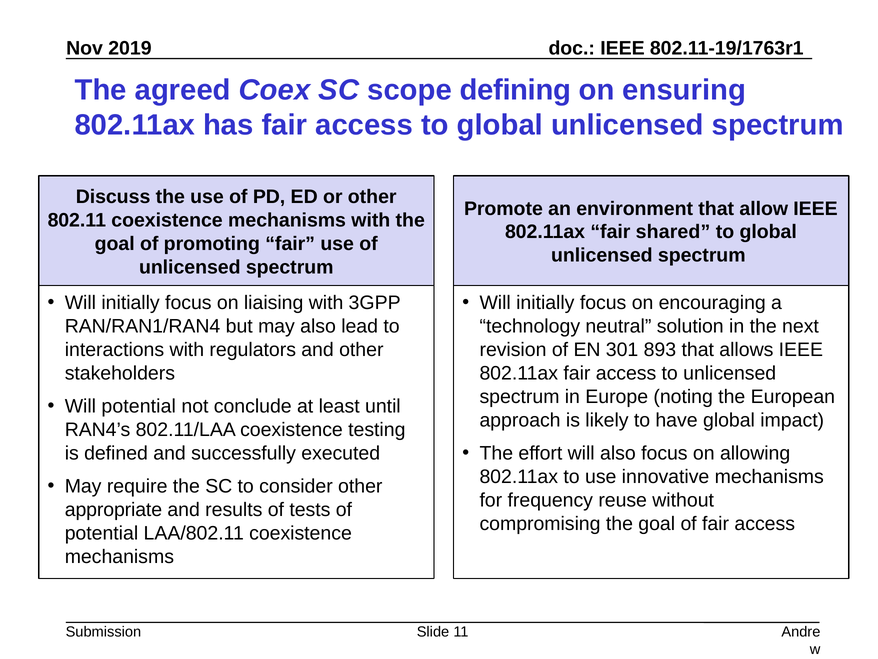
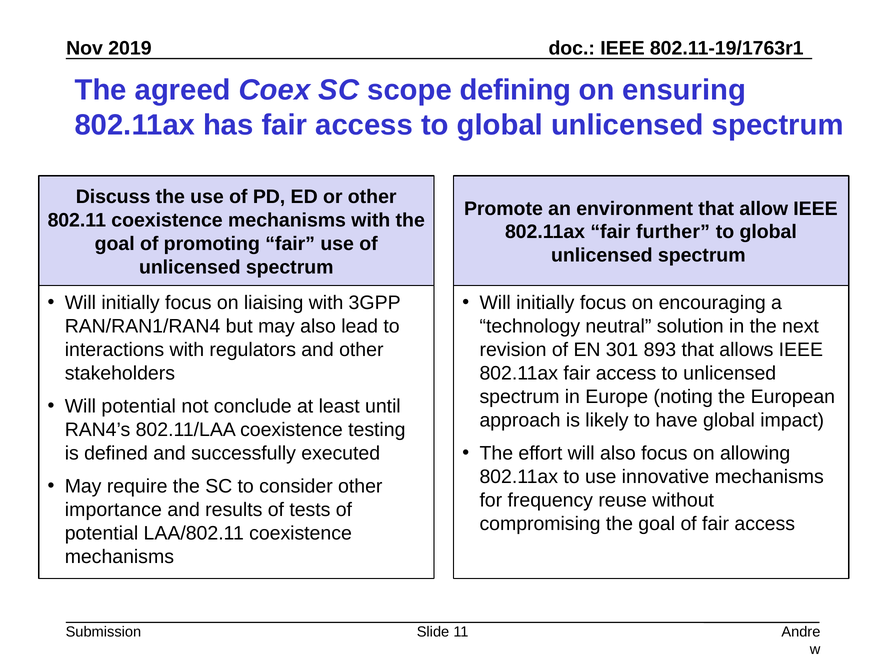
shared: shared -> further (673, 232)
appropriate: appropriate -> importance (113, 510)
